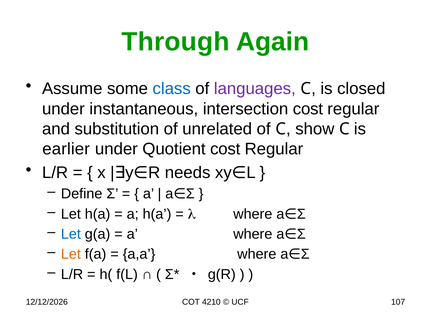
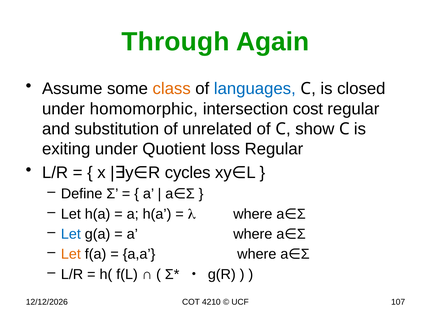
class colour: blue -> orange (172, 89)
languages colour: purple -> blue (255, 89)
instantaneous: instantaneous -> homomorphic (144, 109)
earlier: earlier -> exiting (66, 149)
Quotient cost: cost -> loss (225, 149)
needs: needs -> cycles (188, 173)
